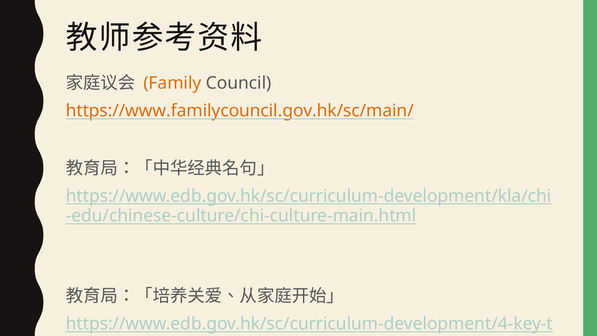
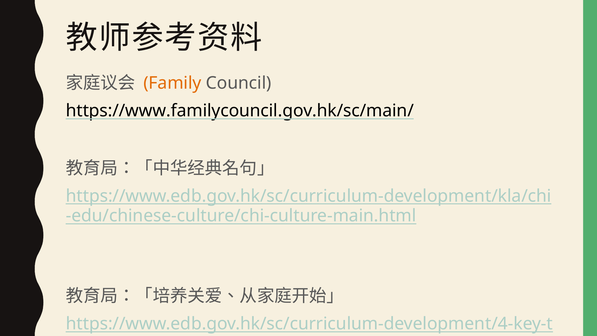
https://www.familycouncil.gov.hk/sc/main/ colour: orange -> black (240, 111)
